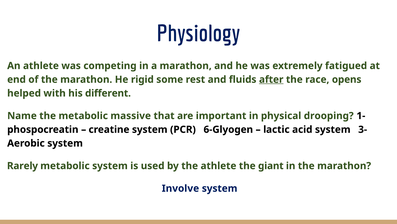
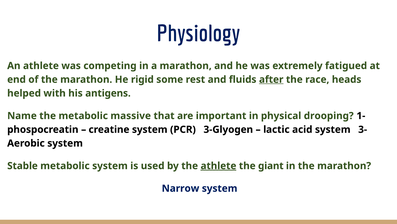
opens: opens -> heads (347, 79)
different: different -> antigens (108, 93)
6-Glyogen: 6-Glyogen -> 3-Glyogen (228, 129)
Rarely: Rarely -> Stable (22, 165)
athlete underline: none -> present (218, 165)
Involve: Involve -> Narrow (180, 188)
